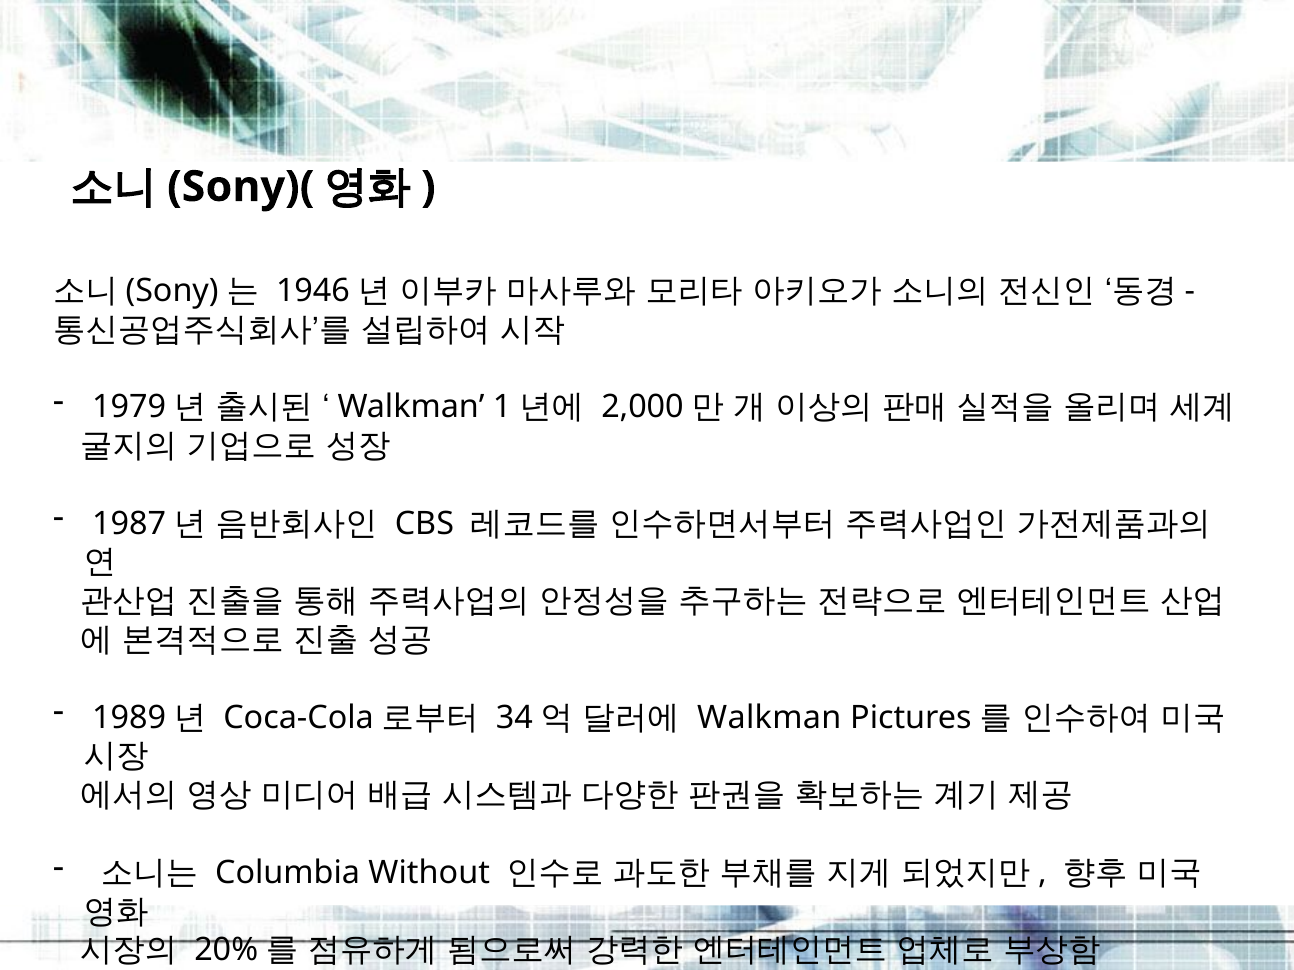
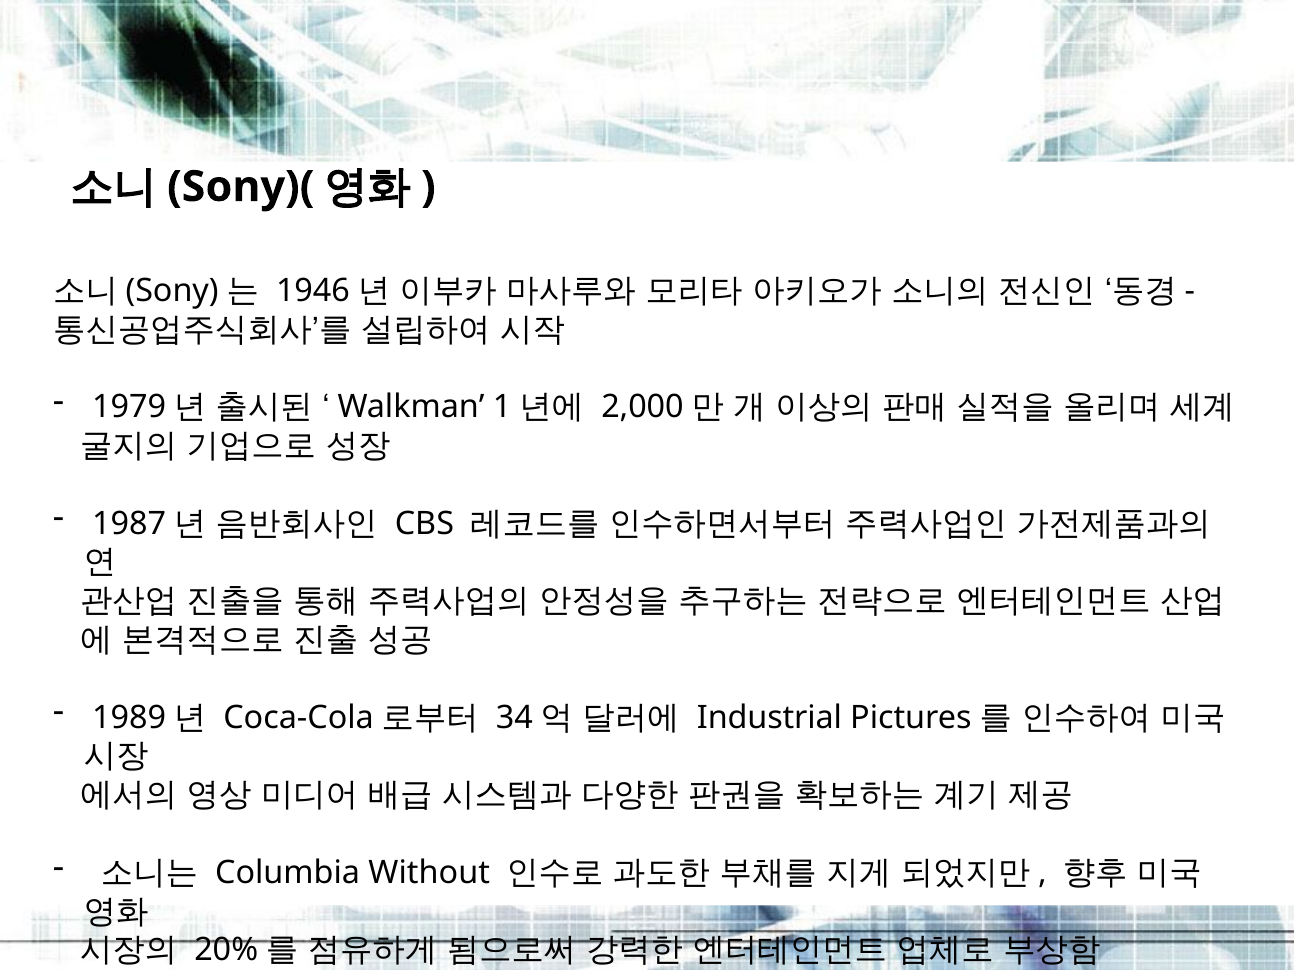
Walkman: Walkman -> Industrial (769, 718)
